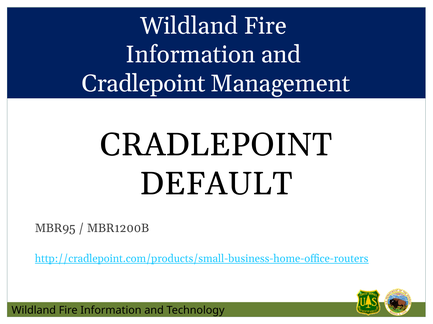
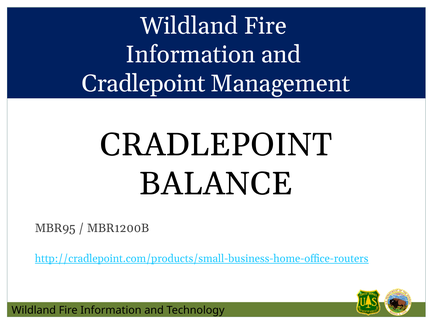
DEFAULT: DEFAULT -> BALANCE (216, 184)
